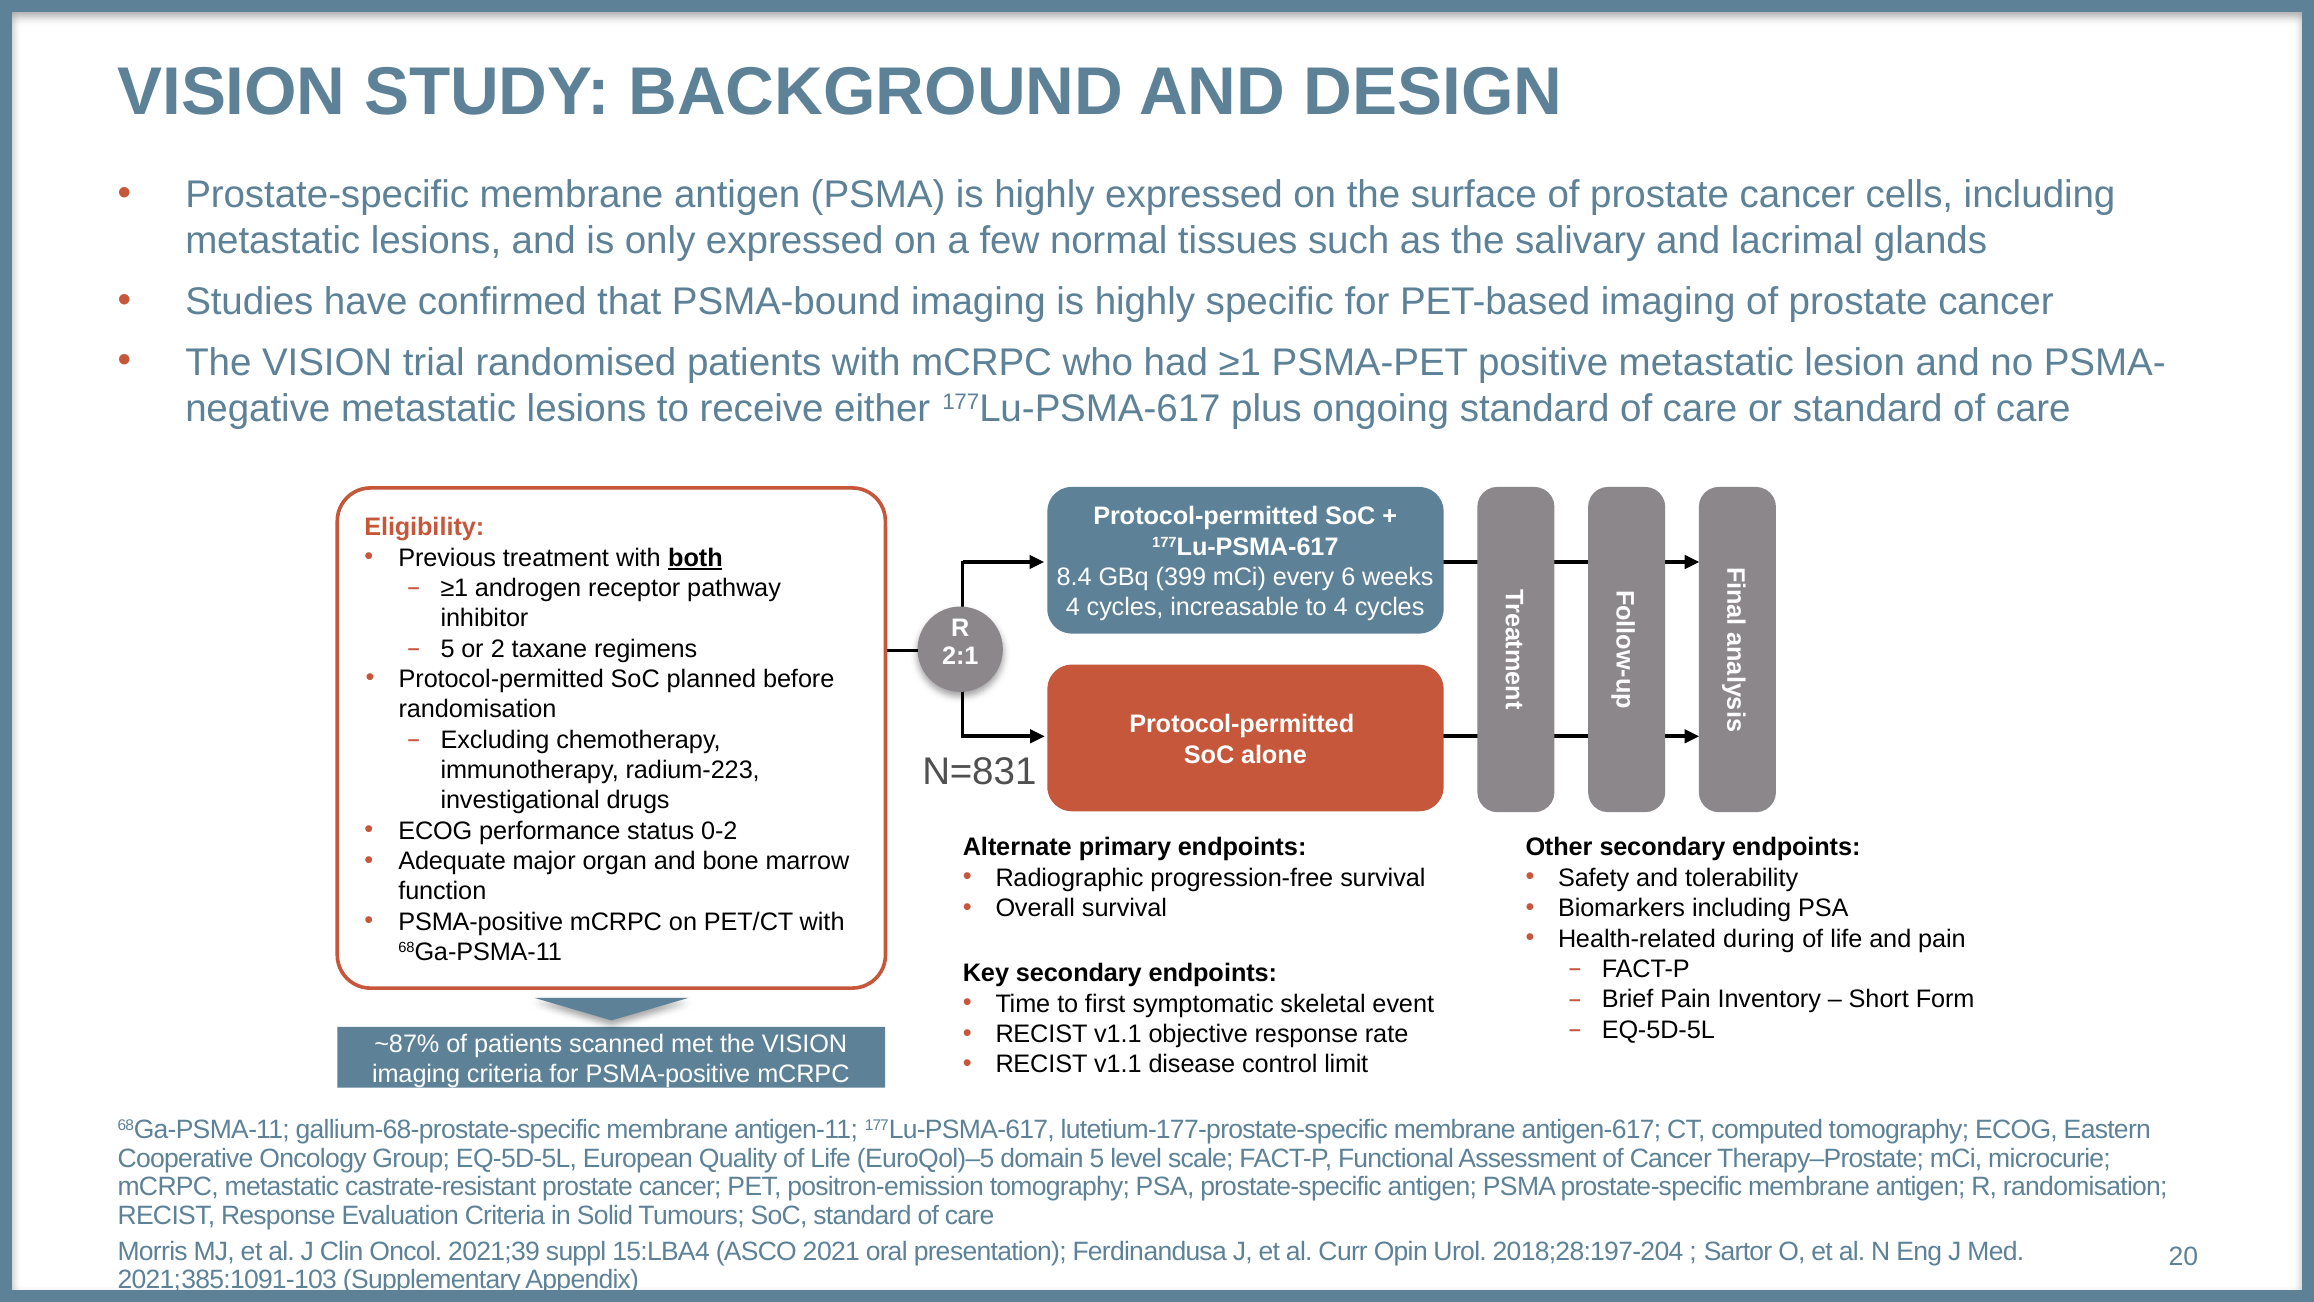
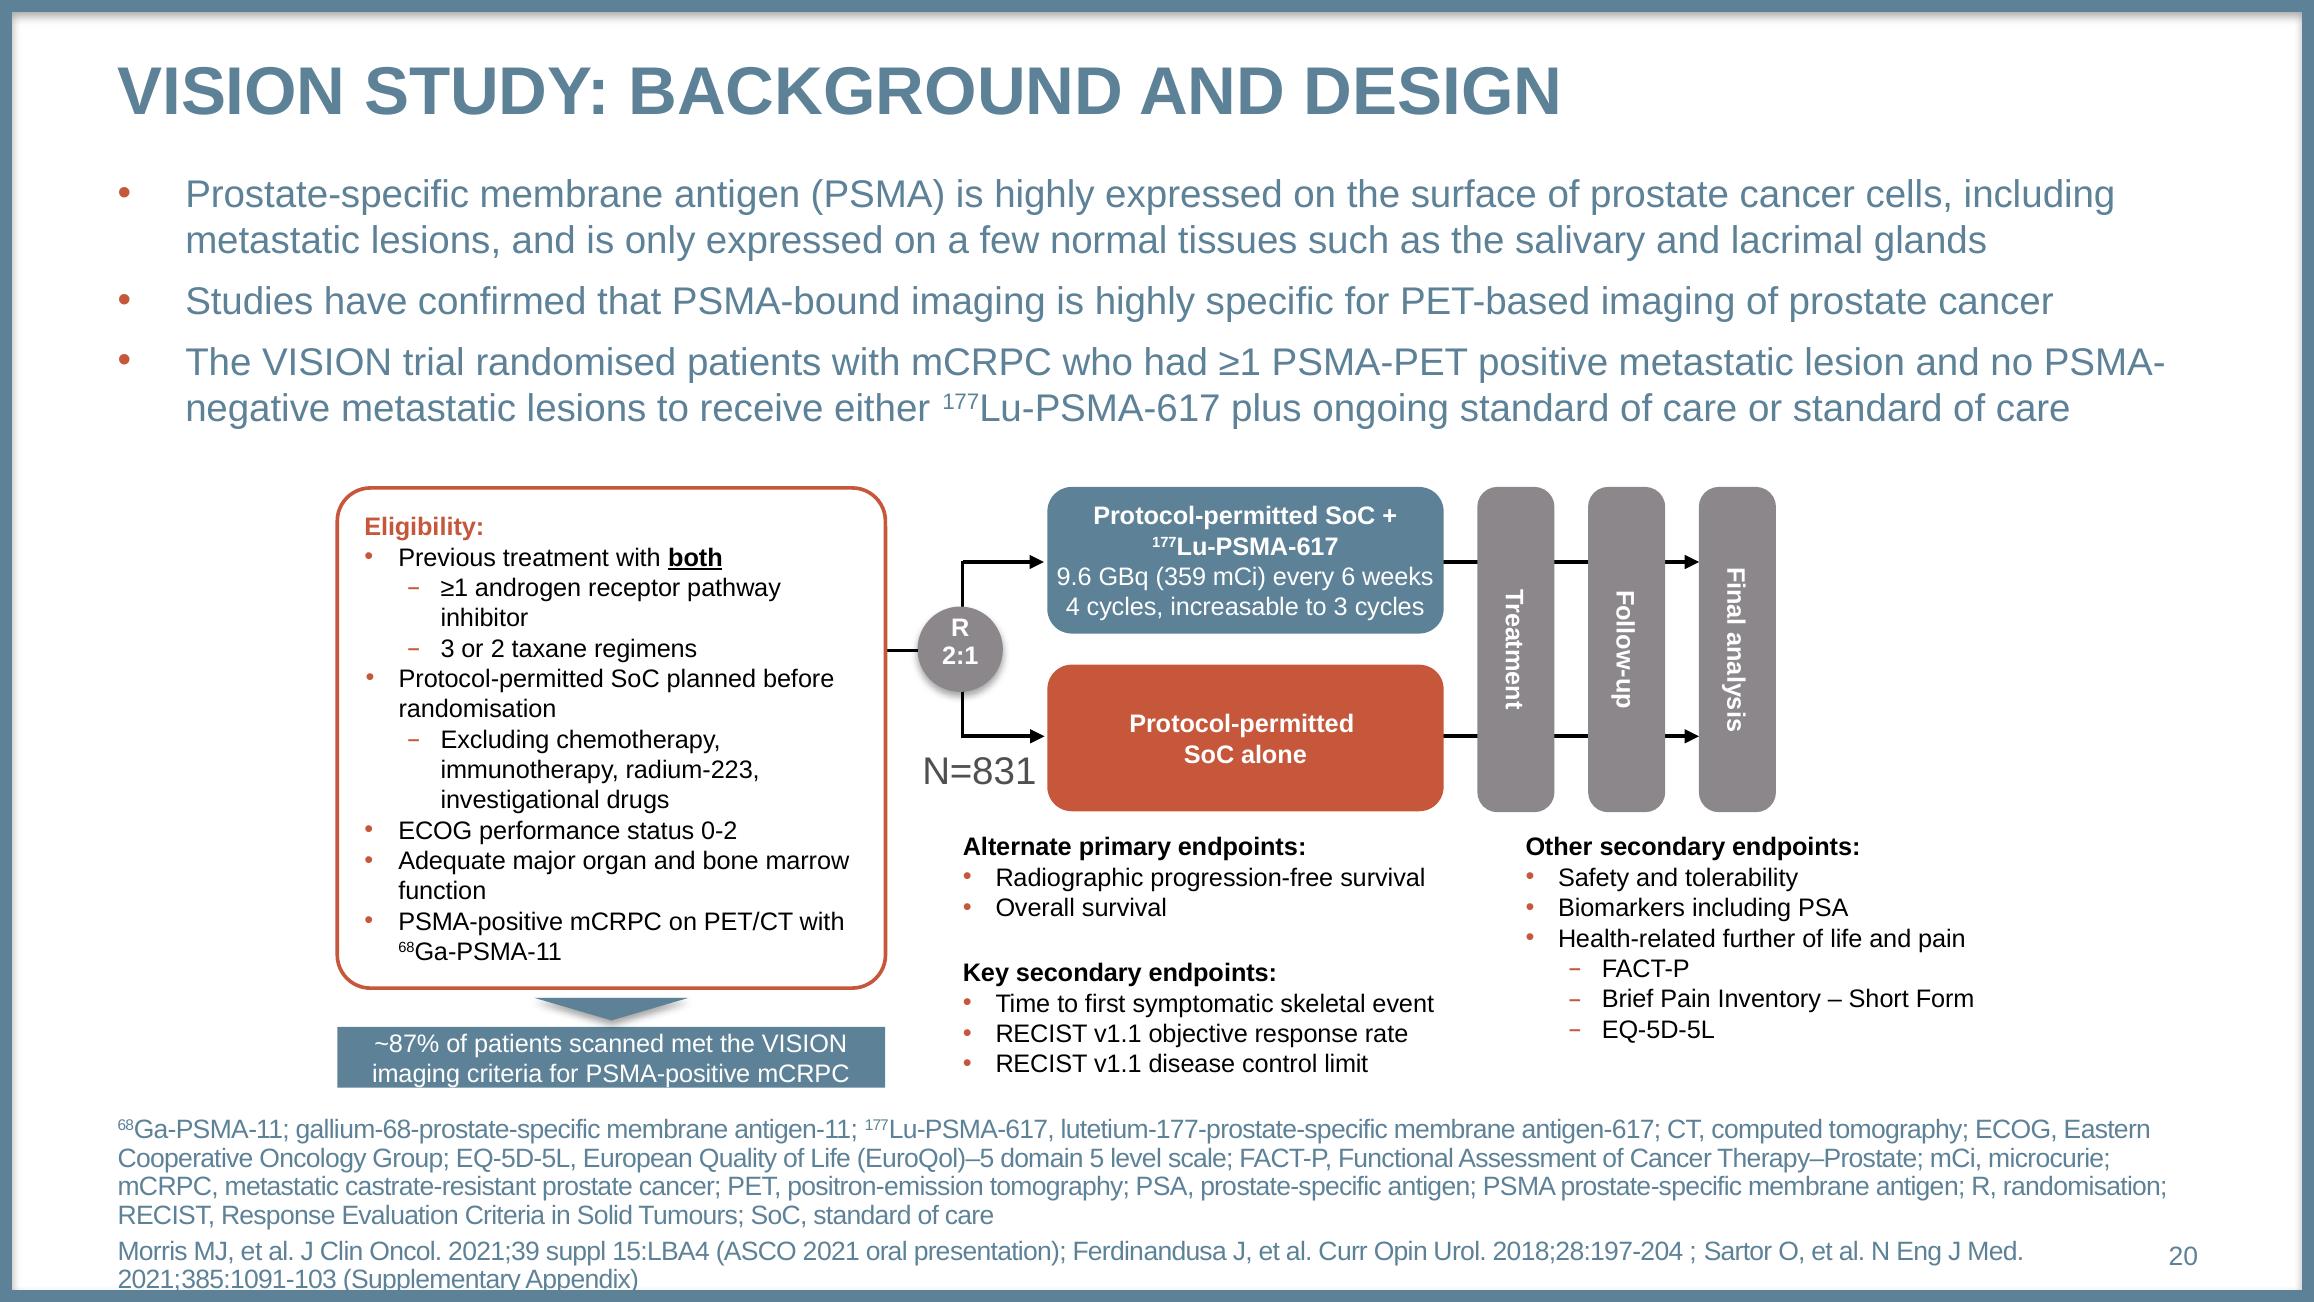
8.4: 8.4 -> 9.6 (1074, 577)
399: 399 -> 359 (1181, 577)
to 4: 4 -> 3 (1341, 607)
5: 5 -> 3 (448, 649)
during: during -> further (1759, 938)
